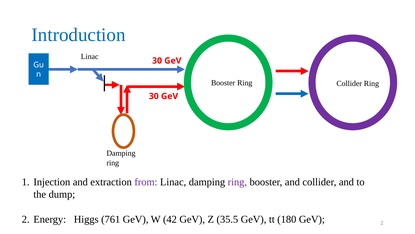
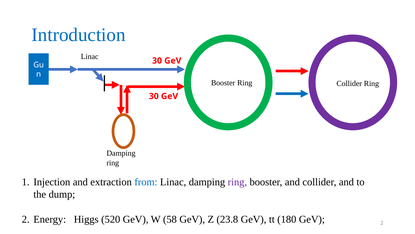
from colour: purple -> blue (146, 181)
761: 761 -> 520 (111, 219)
42: 42 -> 58 (170, 219)
35.5: 35.5 -> 23.8 (227, 219)
